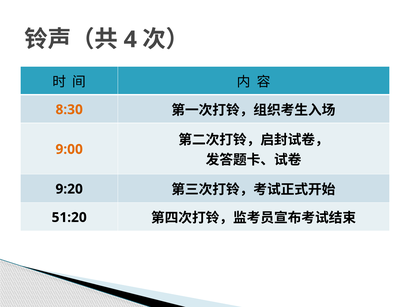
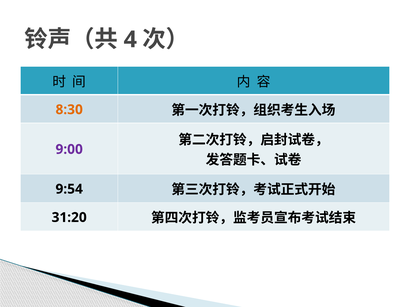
9:00 colour: orange -> purple (69, 150)
9:20: 9:20 -> 9:54 (69, 189)
51:20: 51:20 -> 31:20 (69, 218)
